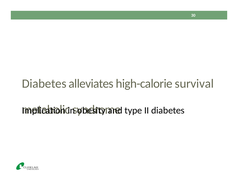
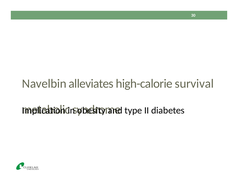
Diabetes: Diabetes -> Navelbin (44, 84)
